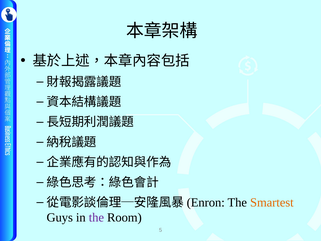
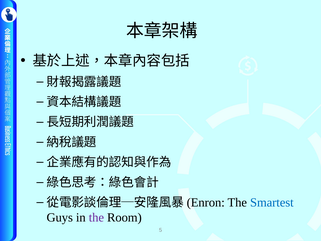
Smartest colour: orange -> blue (272, 202)
